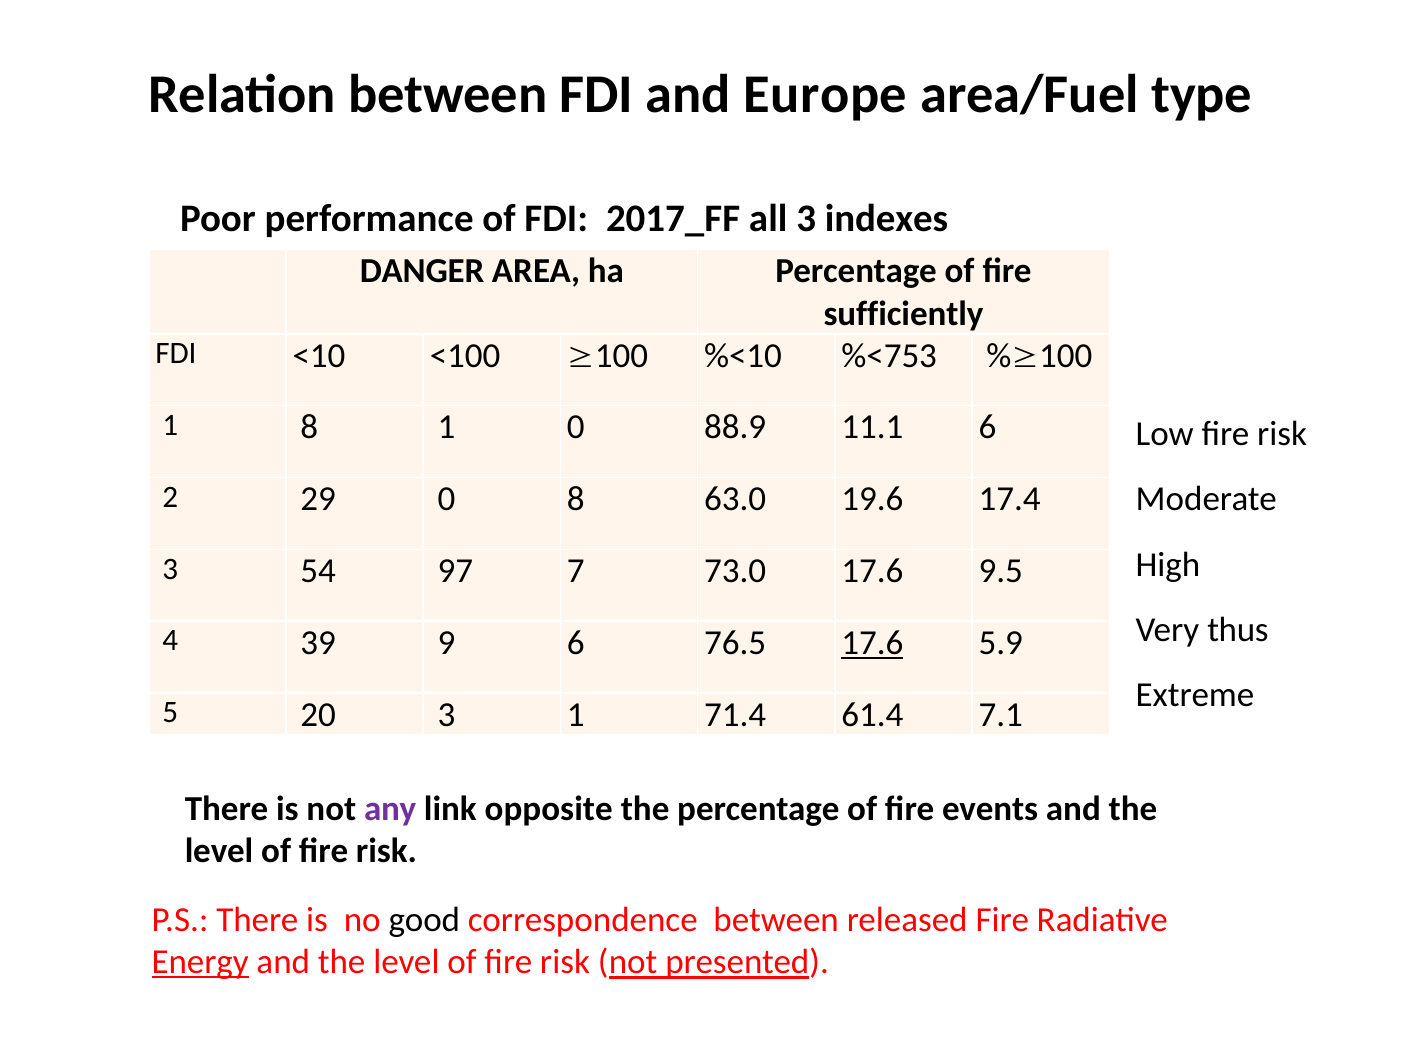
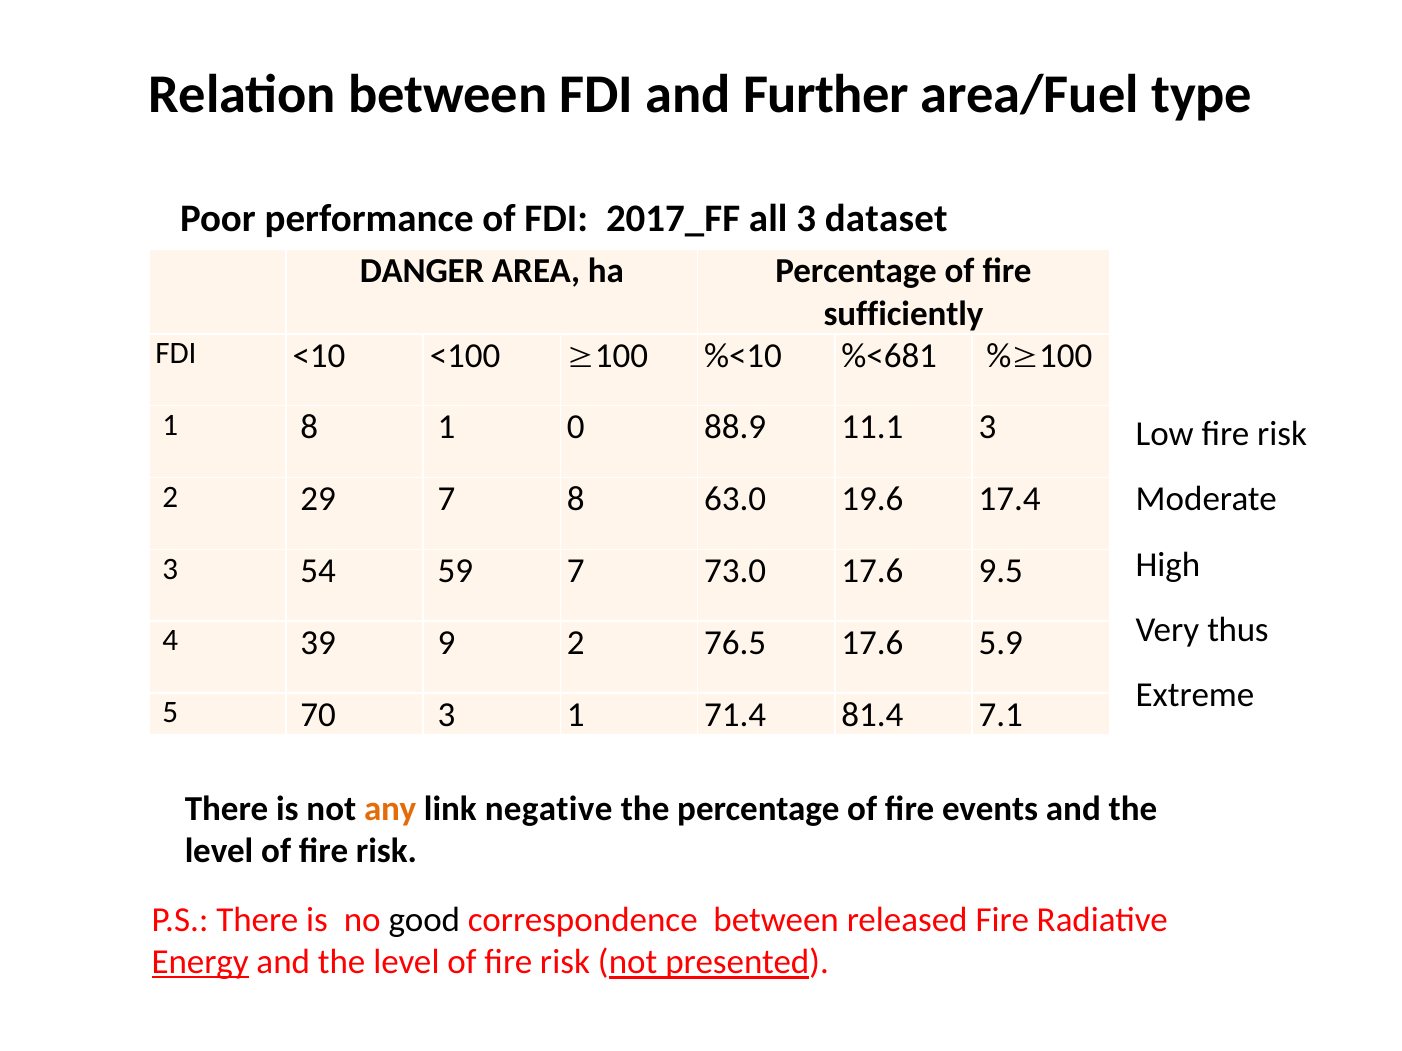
Europe: Europe -> Further (826, 94)
indexes: indexes -> dataset (886, 219)
%<753: %<753 -> %<681 (889, 356)
11.1 6: 6 -> 3 (988, 428)
29 0: 0 -> 7 (446, 500)
97: 97 -> 59 (455, 571)
9 6: 6 -> 2 (576, 643)
17.6 underline: present -> none (872, 643)
20: 20 -> 70 (318, 715)
61.4: 61.4 -> 81.4 (872, 715)
any colour: purple -> orange (390, 809)
opposite: opposite -> negative (549, 809)
